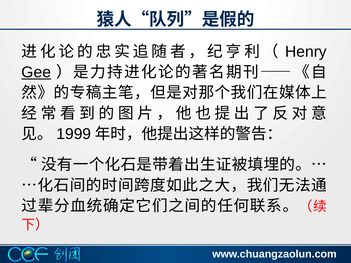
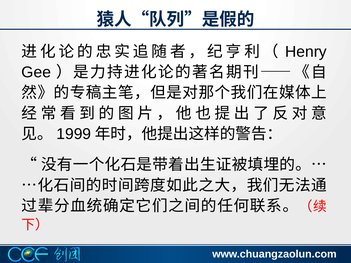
Gee underline: present -> none (36, 72)
